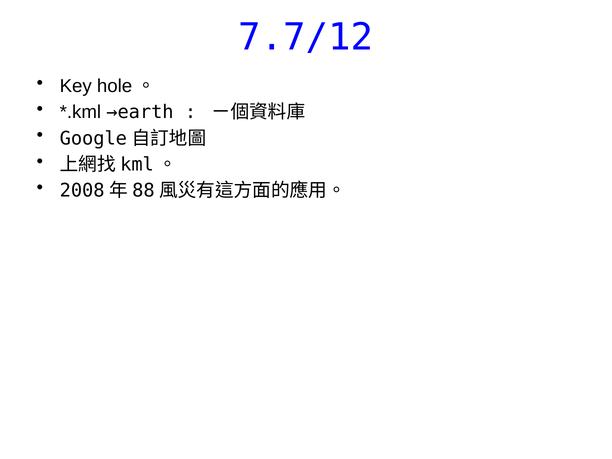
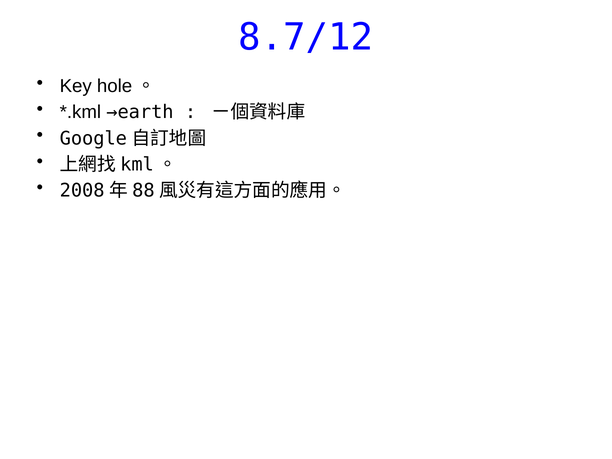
7.7/12: 7.7/12 -> 8.7/12 (306, 37)
